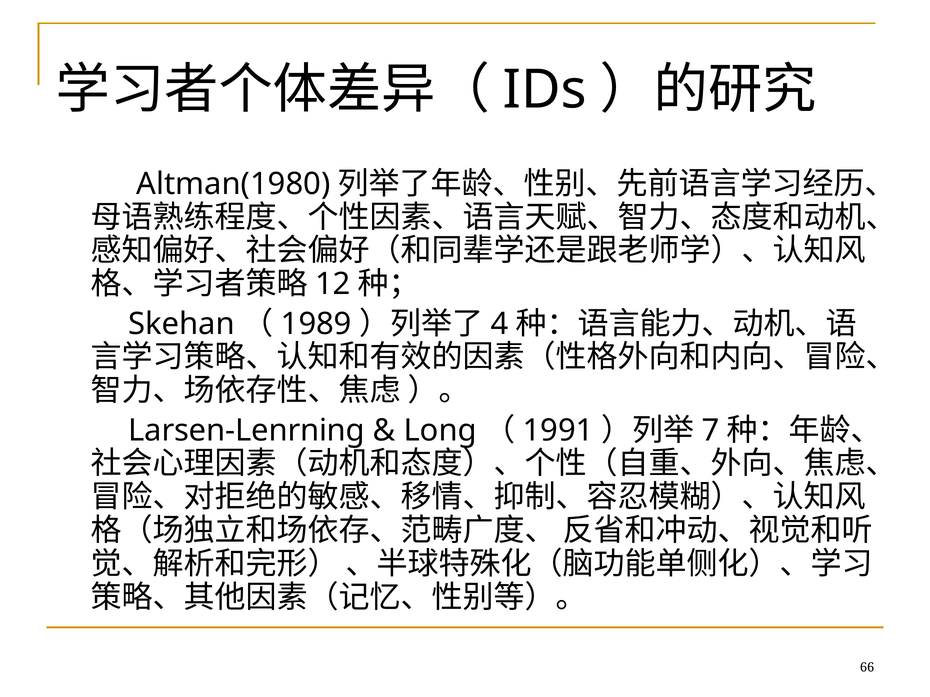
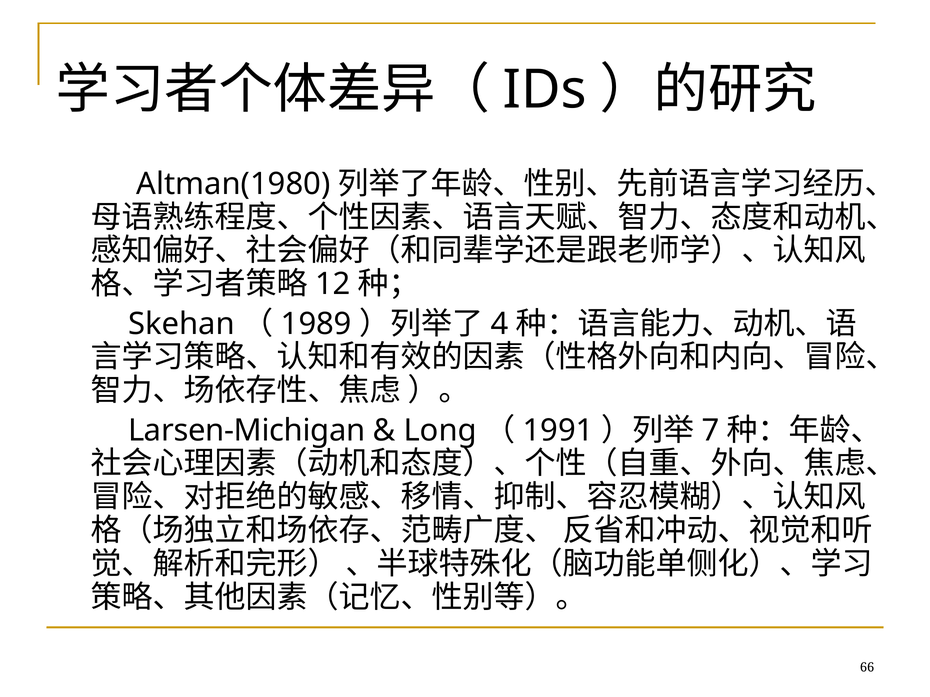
Larsen-Lenrning: Larsen-Lenrning -> Larsen-Michigan (247, 431)
